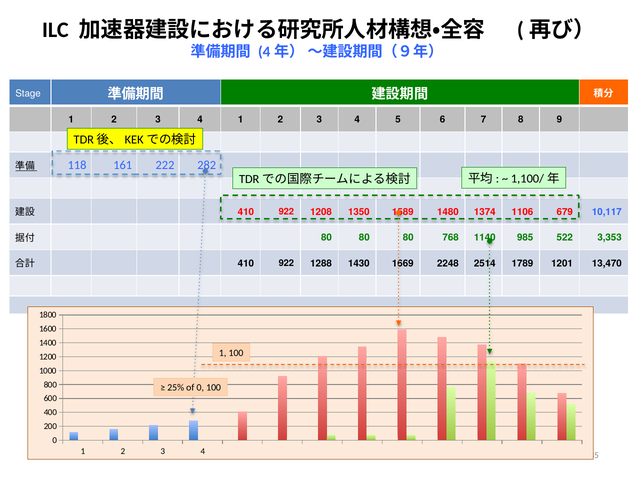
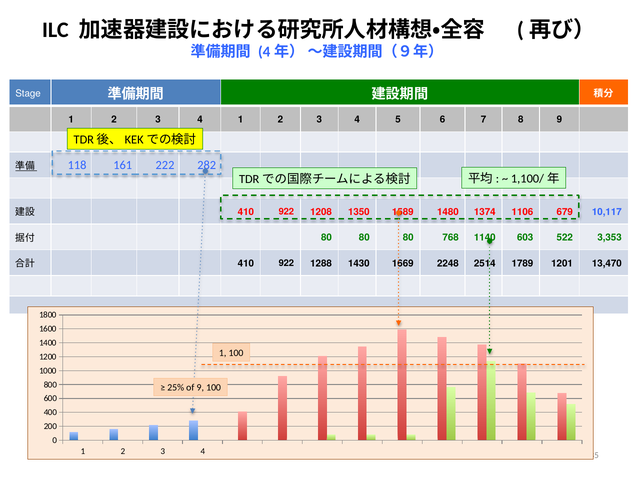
985: 985 -> 603 (525, 238)
of 0: 0 -> 9 (200, 388)
